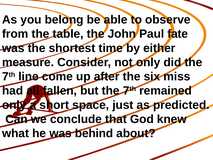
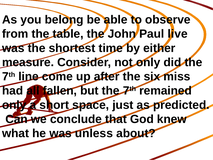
fate: fate -> live (178, 34)
behind: behind -> unless (94, 133)
